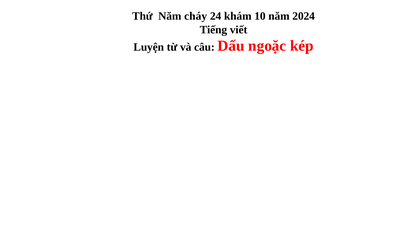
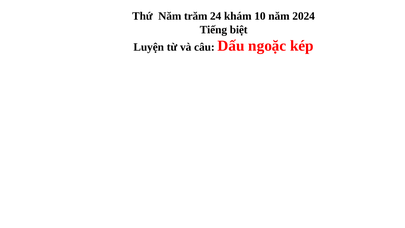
cháy: cháy -> trăm (196, 16)
viết: viết -> biệt (239, 30)
